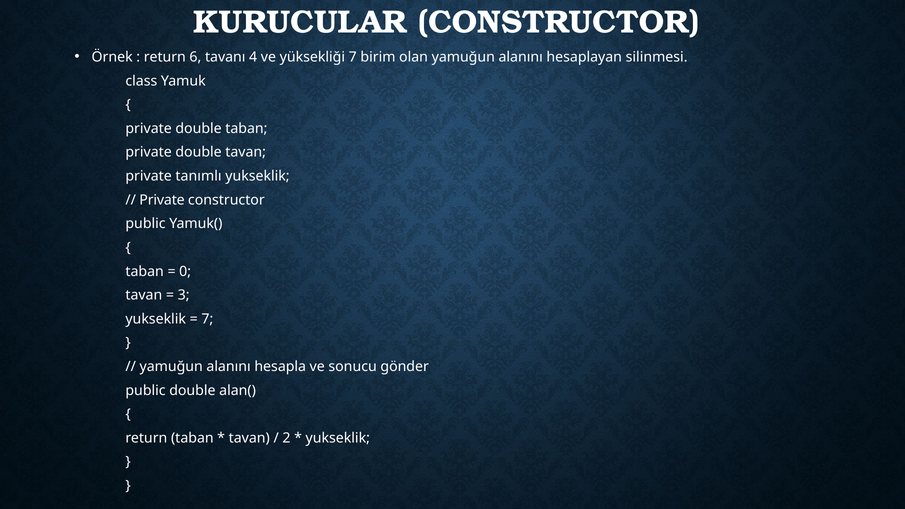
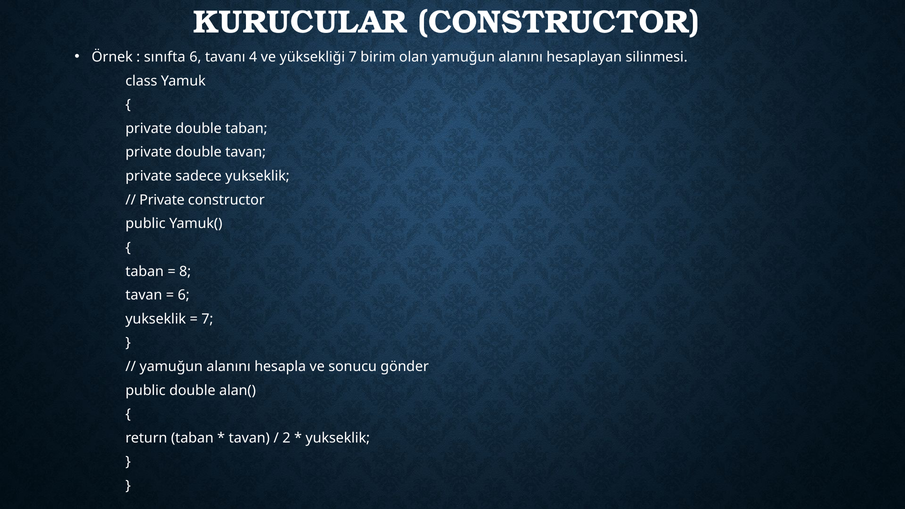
return: return -> sınıfta (165, 57)
tanımlı: tanımlı -> sadece (199, 176)
0: 0 -> 8 (185, 271)
3: 3 -> 6 (184, 295)
